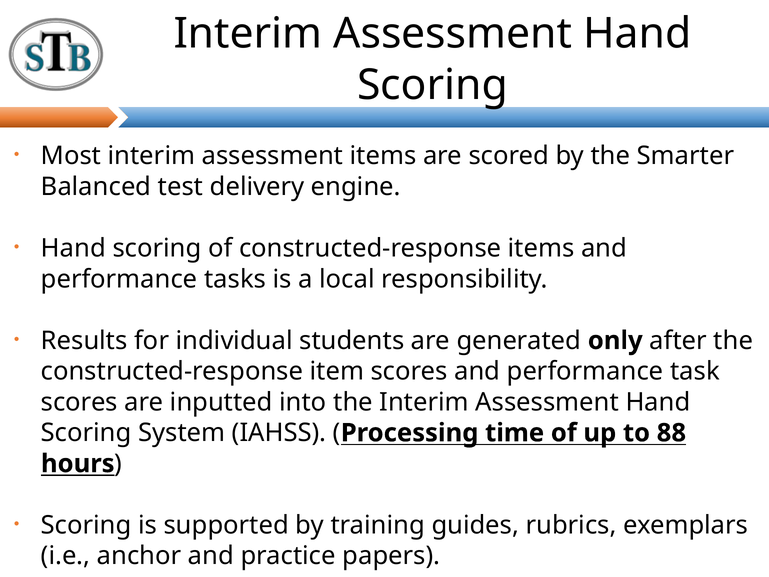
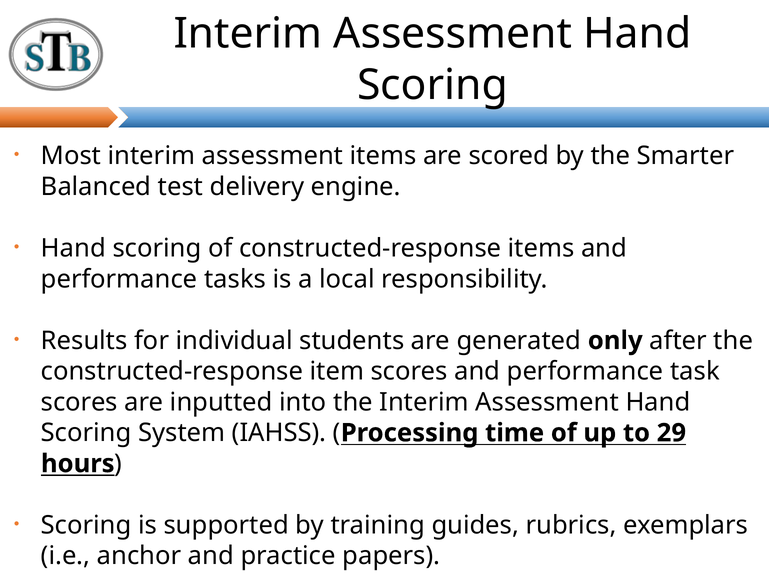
to 88: 88 -> 29 (671, 433)
